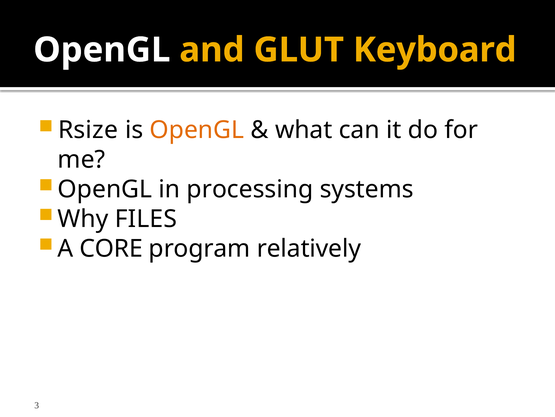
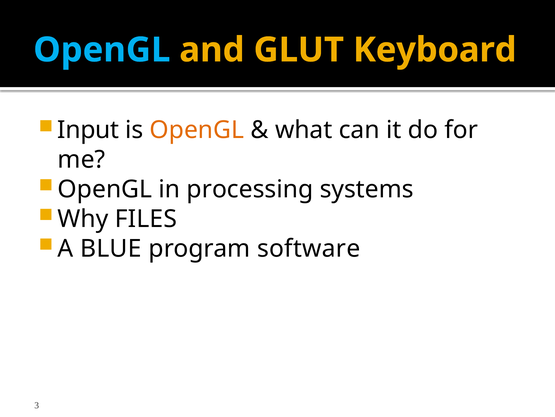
OpenGL colour: white -> light blue (102, 50)
Rsize: Rsize -> Input (88, 130)
CORE: CORE -> BLUE (111, 248)
relatively: relatively -> software (309, 248)
